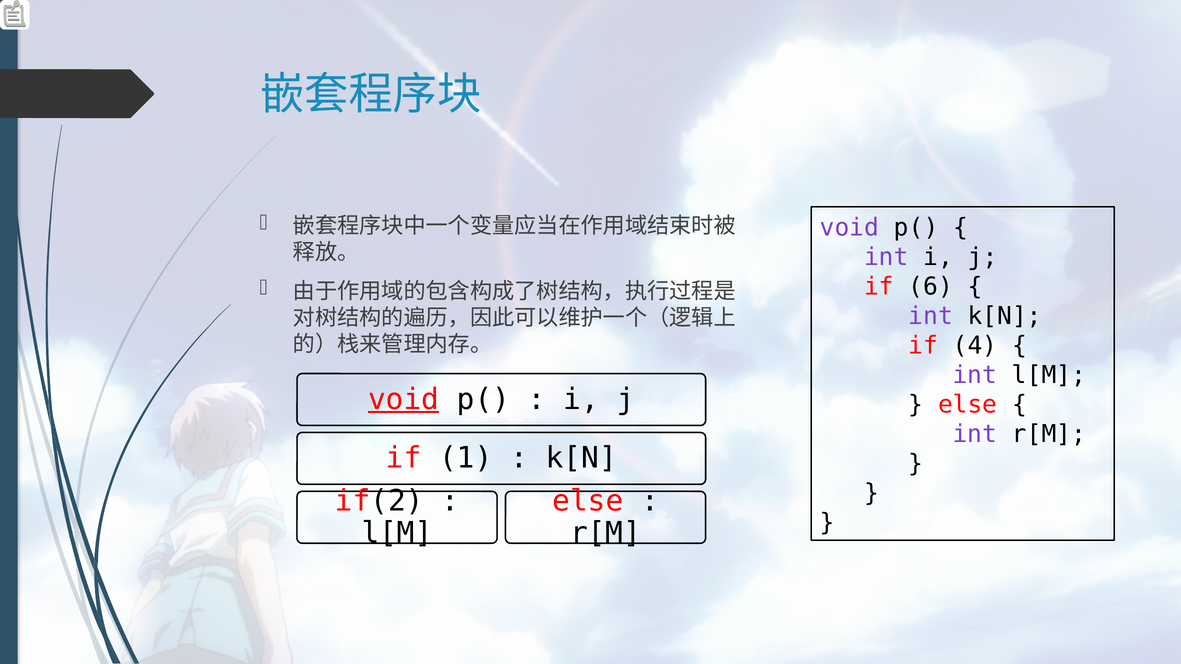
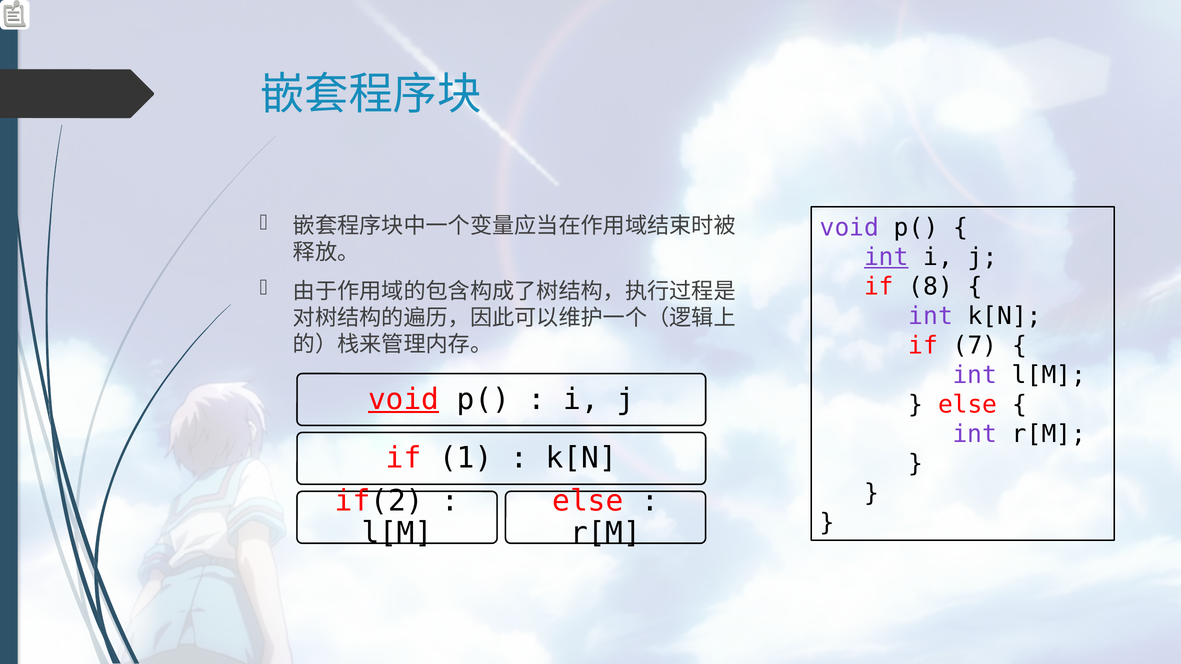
int underline: none -> present (886, 257)
6: 6 -> 8 (931, 287)
4: 4 -> 7 (975, 346)
